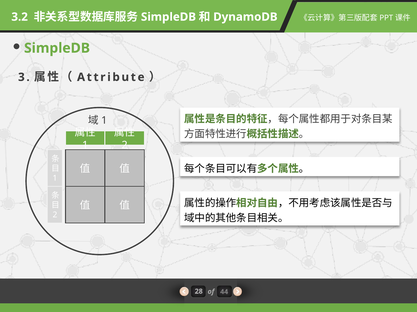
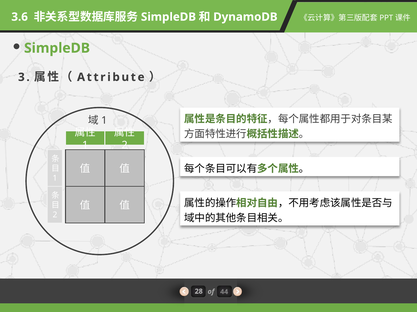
3.2: 3.2 -> 3.6 (20, 17)
